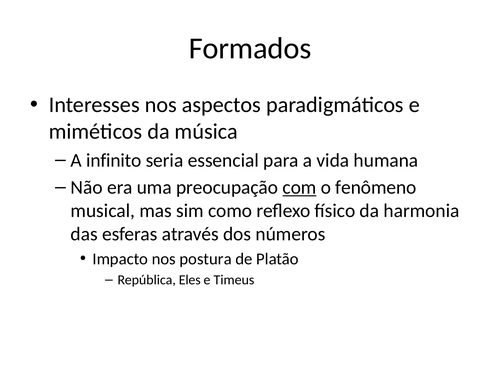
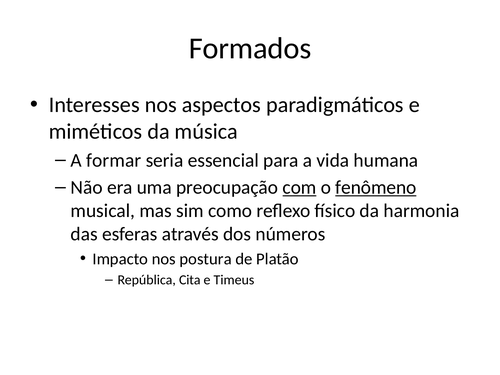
infinito: infinito -> formar (114, 160)
fenômeno underline: none -> present (376, 188)
Eles: Eles -> Cita (190, 280)
